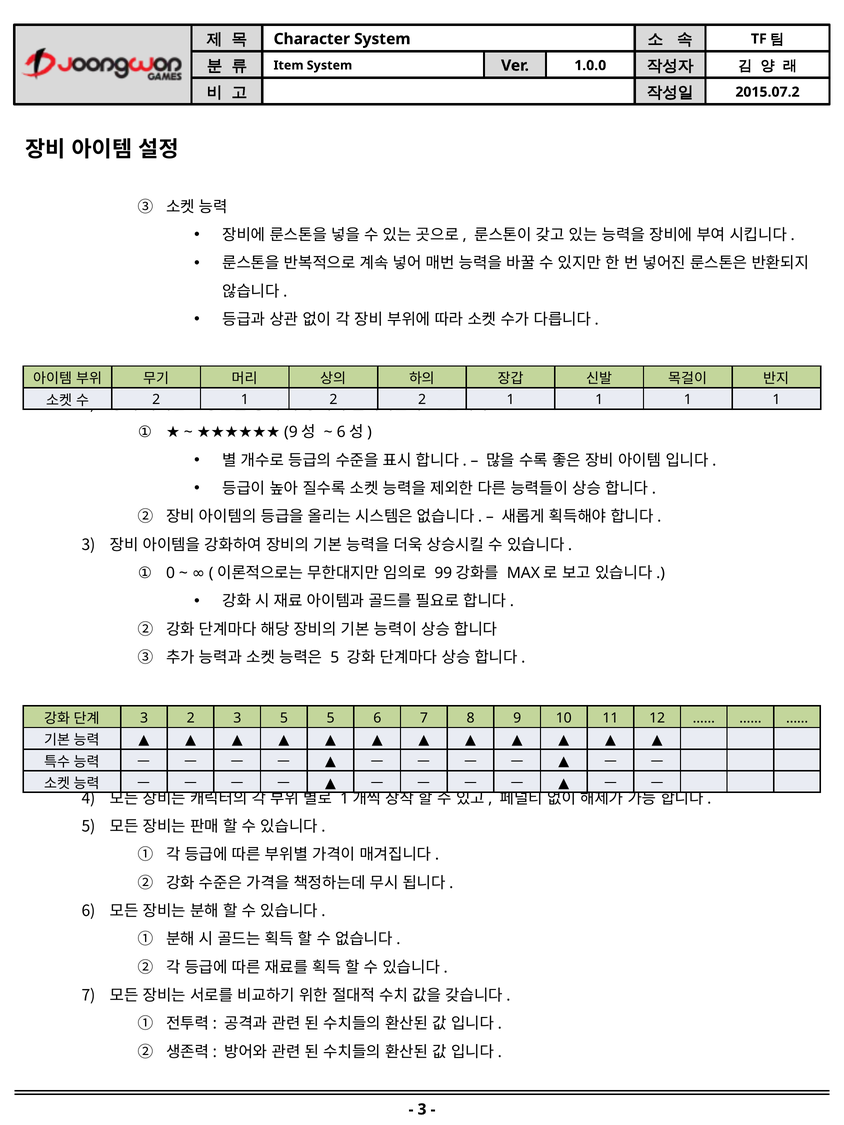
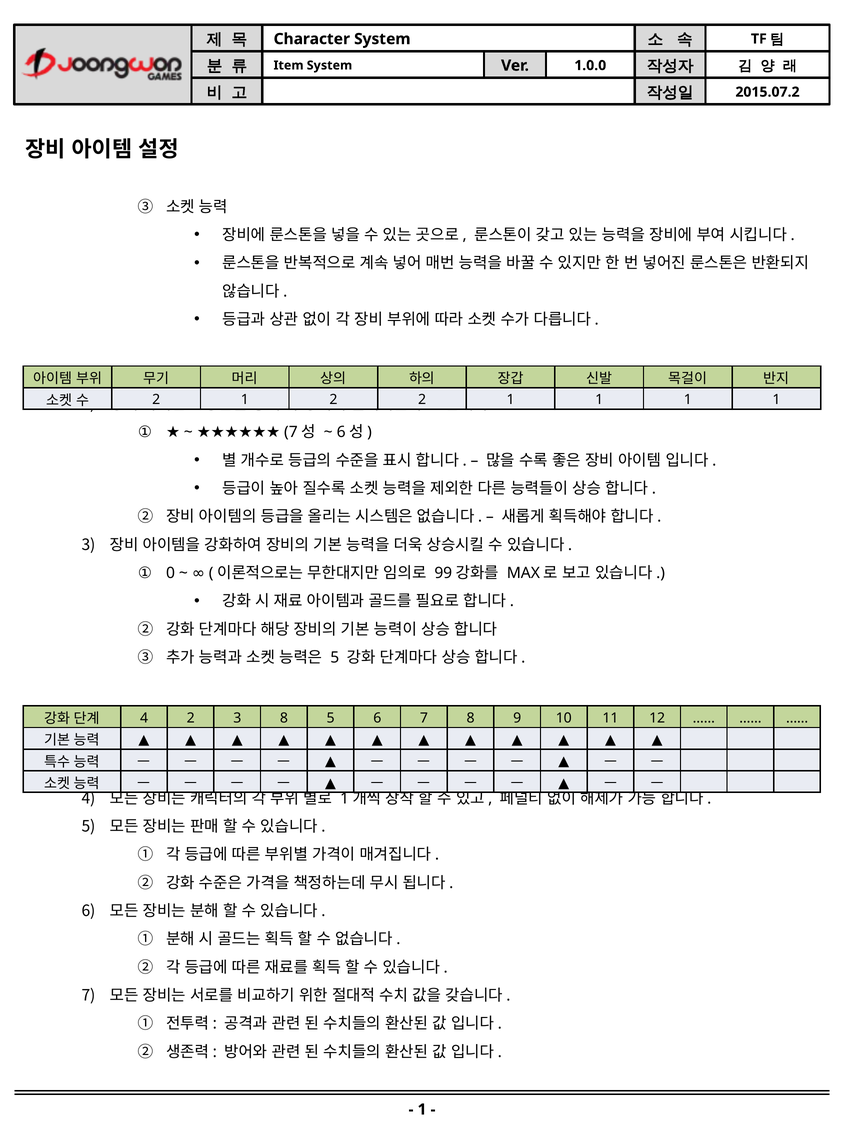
9: 9 -> 7 (291, 432)
3: 3 -> 4 (144, 718)
3 5: 5 -> 8 (284, 718)
3: 3 -> 1 (422, 1110)
